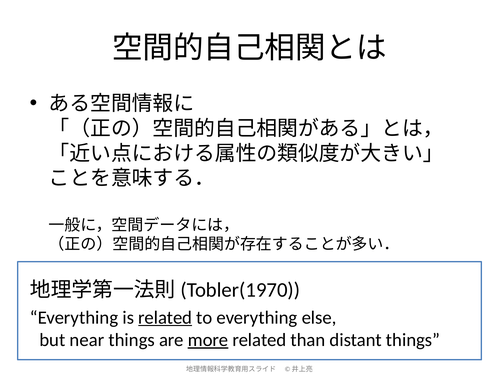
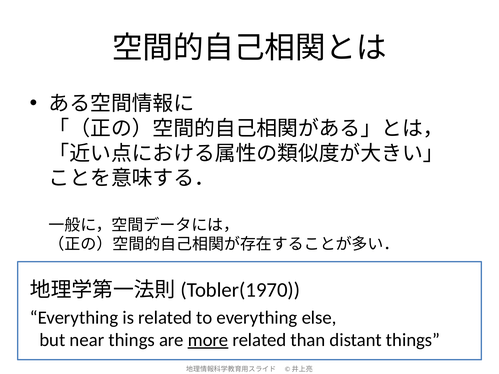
related underline: present -> none (165, 318)
